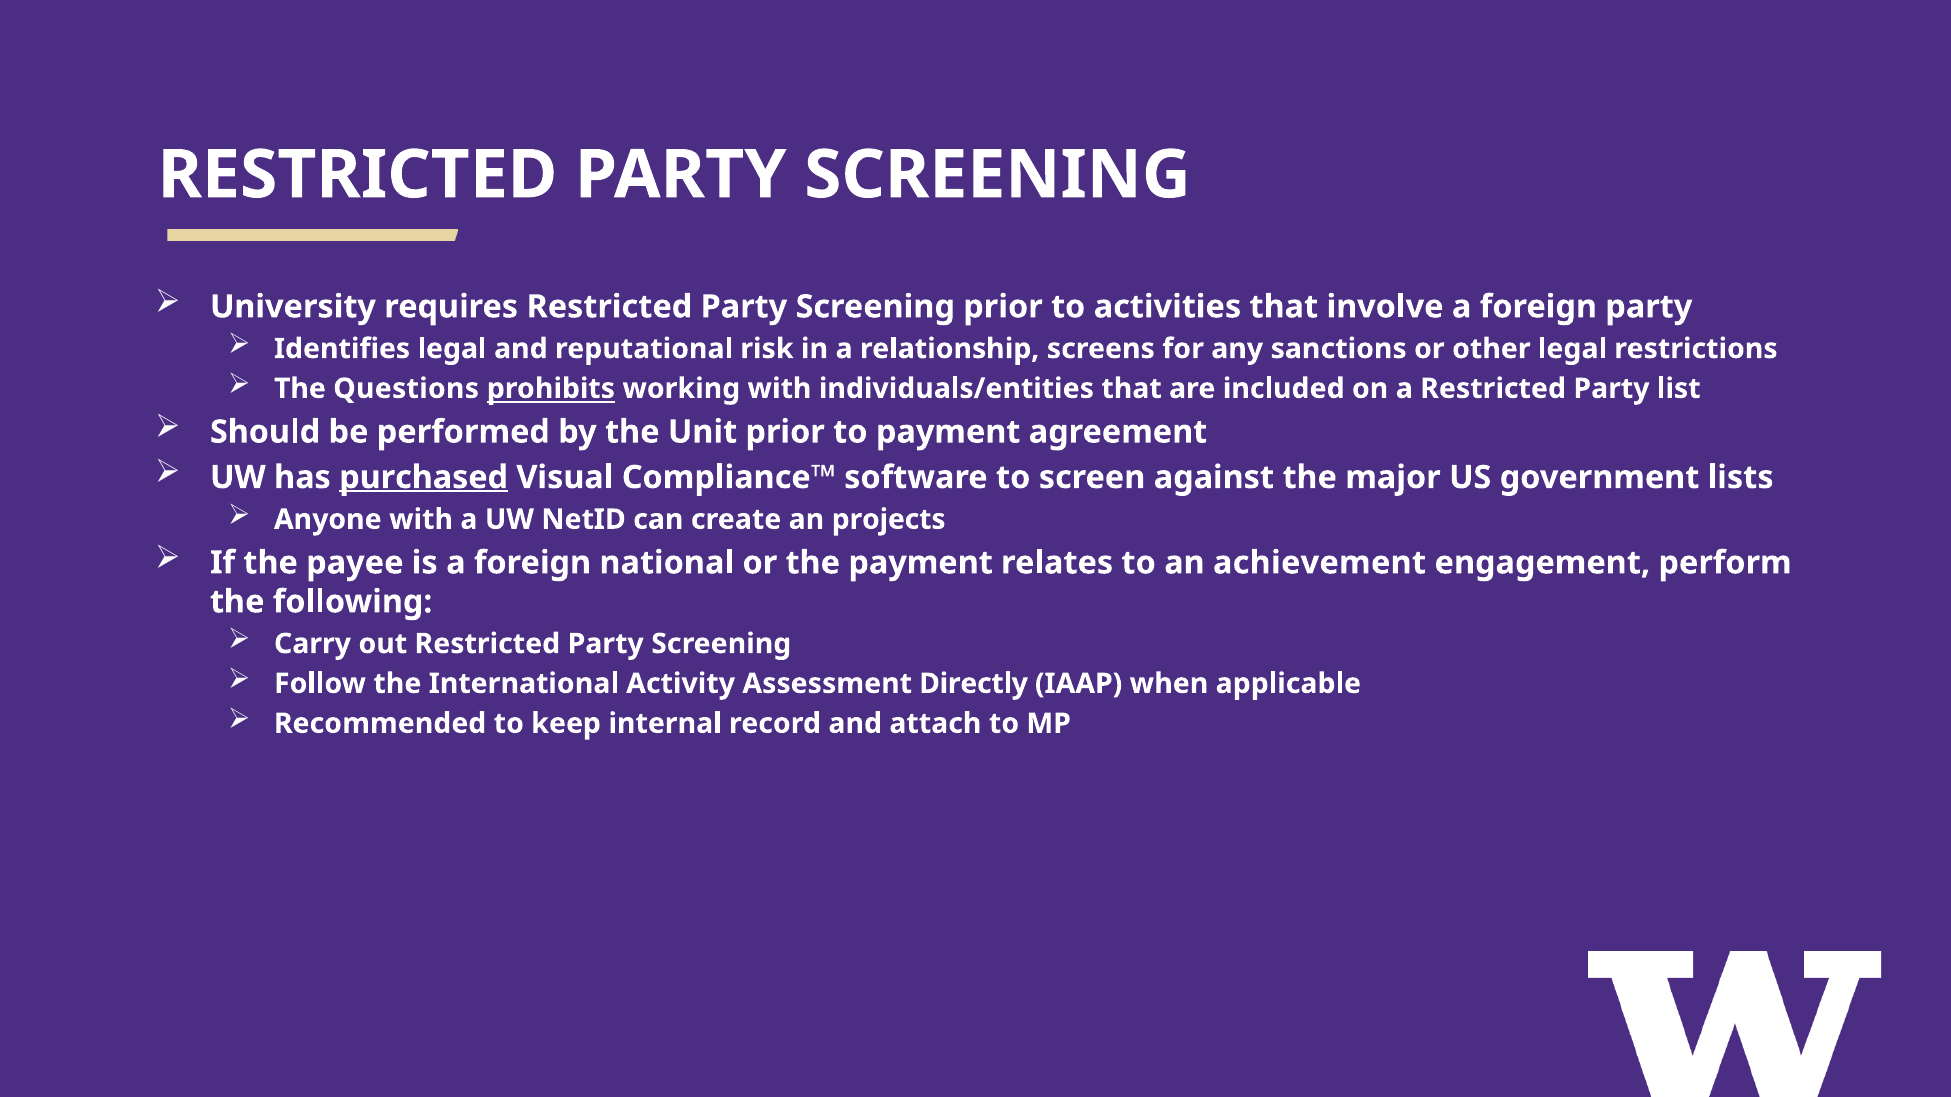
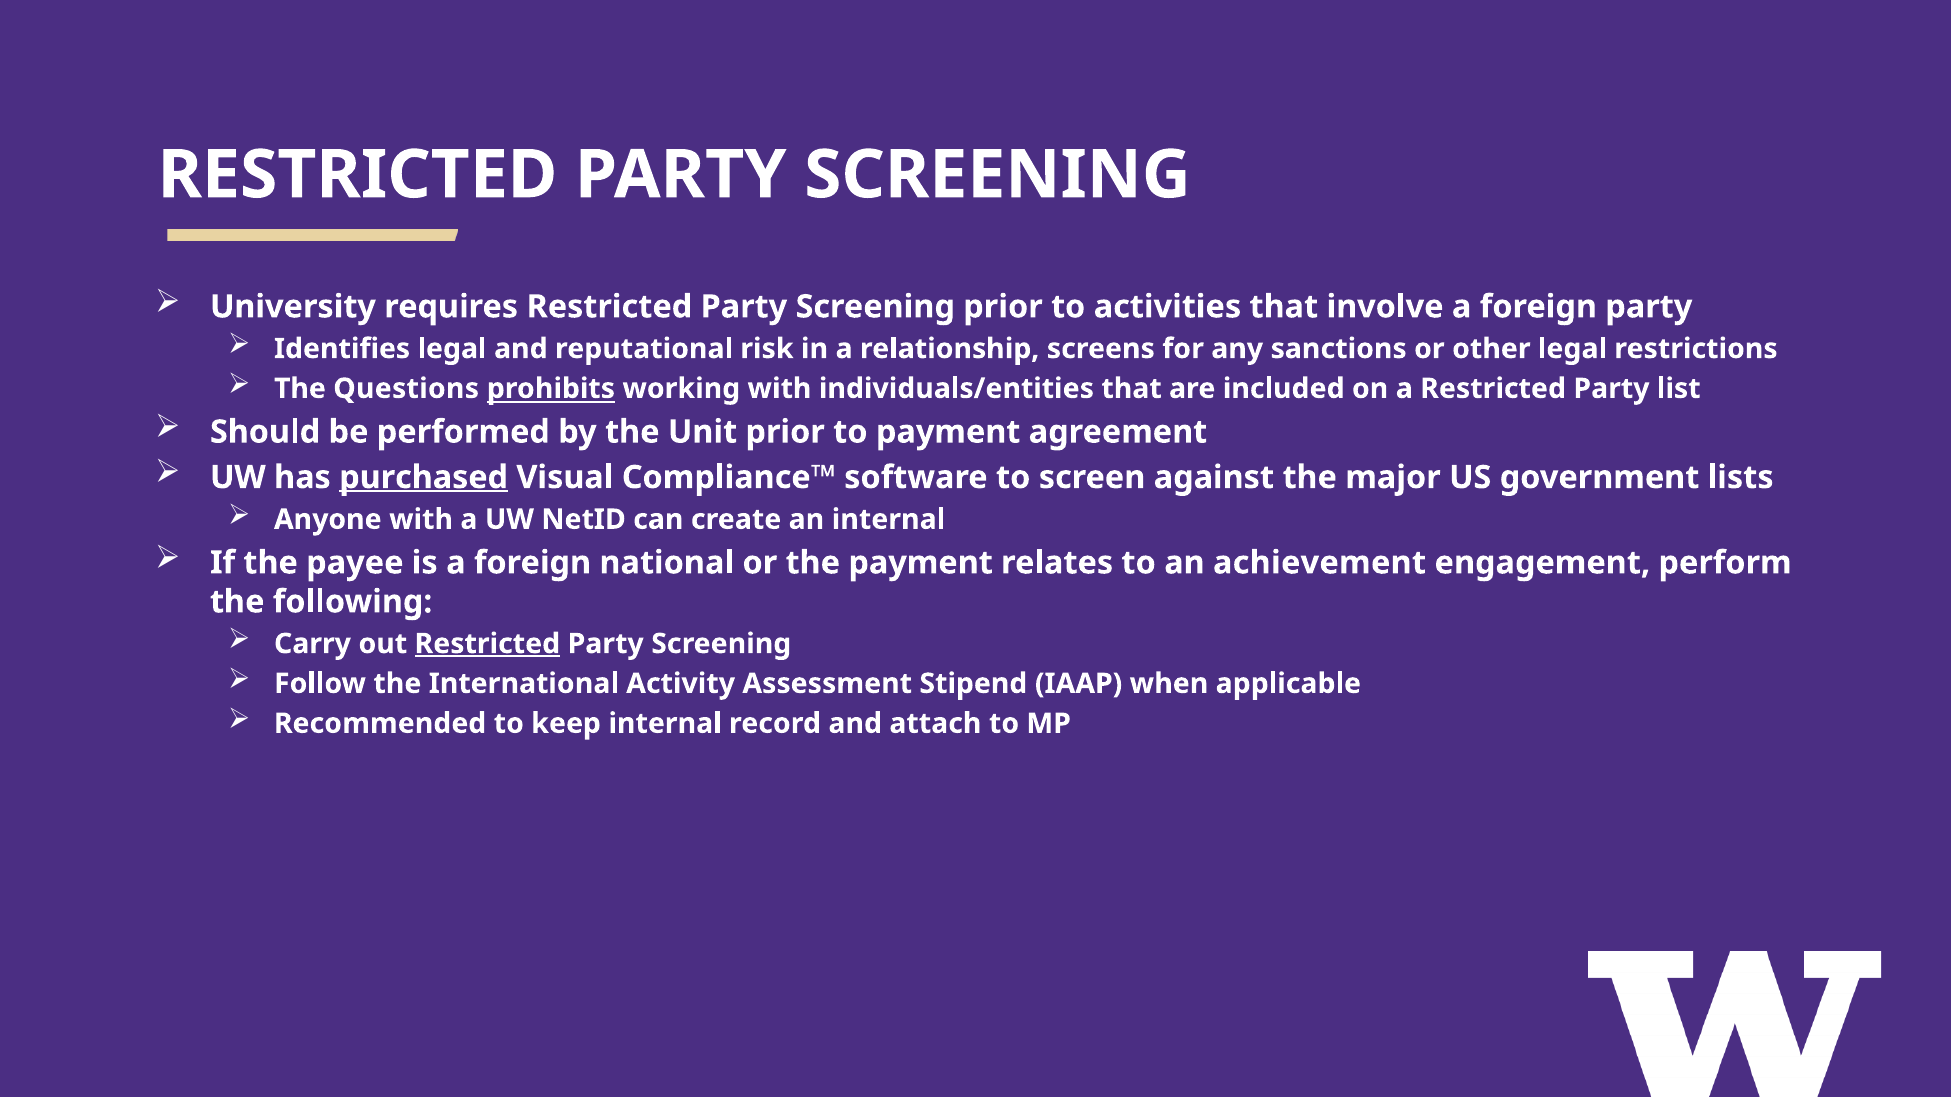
an projects: projects -> internal (889, 520)
Restricted underline: none -> present (487, 644)
Directly: Directly -> Stipend (973, 684)
